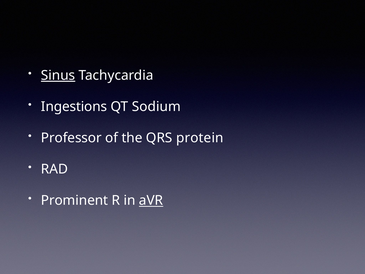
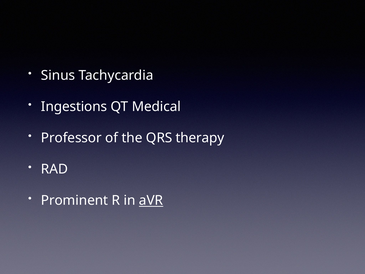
Sinus underline: present -> none (58, 75)
Sodium: Sodium -> Medical (156, 107)
protein: protein -> therapy (200, 138)
